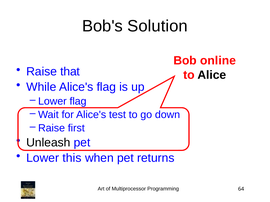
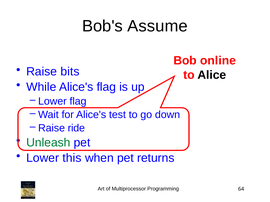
Solution: Solution -> Assume (158, 26)
that: that -> bits (70, 72)
first: first -> ride (76, 128)
Unleash colour: black -> green (48, 143)
